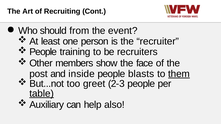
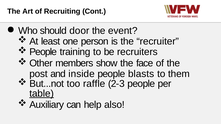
from: from -> door (79, 31)
them underline: present -> none (179, 74)
greet: greet -> raffle (94, 84)
